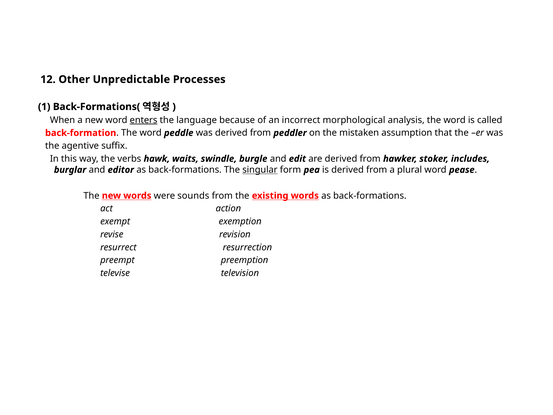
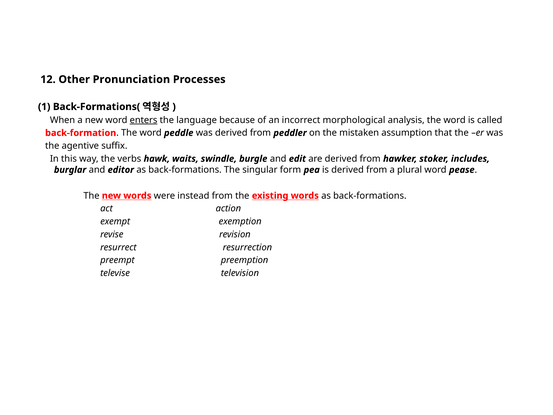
Unpredictable: Unpredictable -> Pronunciation (131, 79)
singular underline: present -> none (260, 170)
sounds: sounds -> instead (193, 196)
